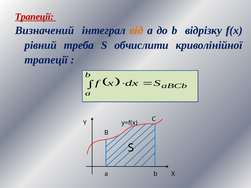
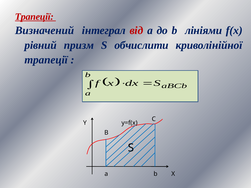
від colour: orange -> red (136, 31)
відрізку: відрізку -> лініями (204, 31)
треба: треба -> призм (79, 45)
